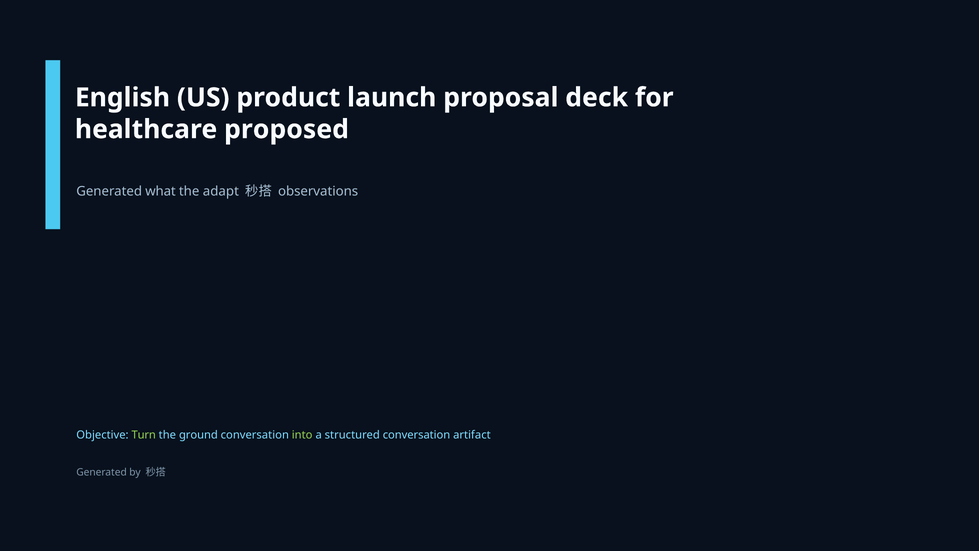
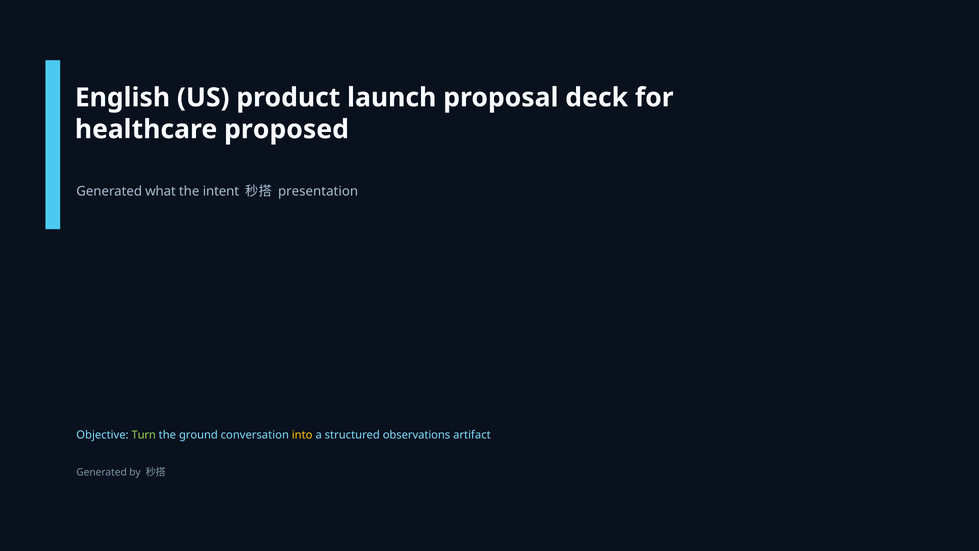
adapt: adapt -> intent (221, 191)
observations: observations -> presentation (318, 191)
into colour: light green -> yellow (302, 435)
structured conversation: conversation -> observations (416, 435)
